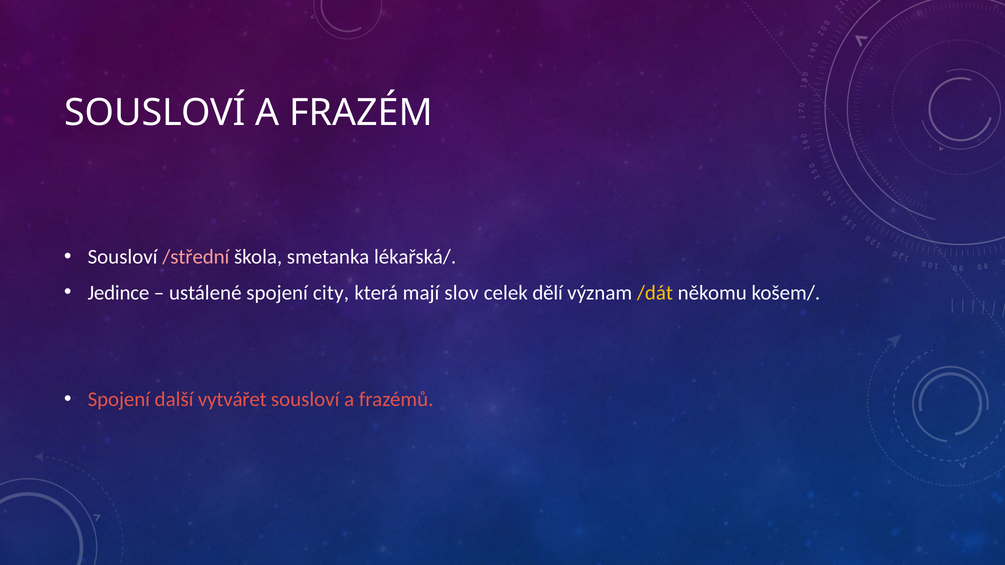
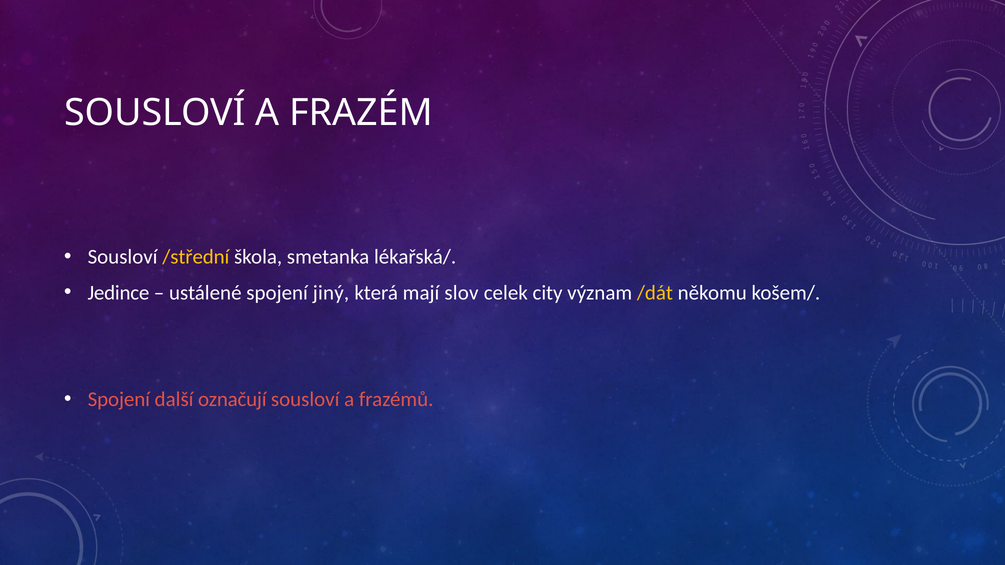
/střední colour: pink -> yellow (196, 257)
city: city -> jiný (331, 293)
dělí: dělí -> city (548, 293)
vytvářet: vytvářet -> označují (232, 400)
